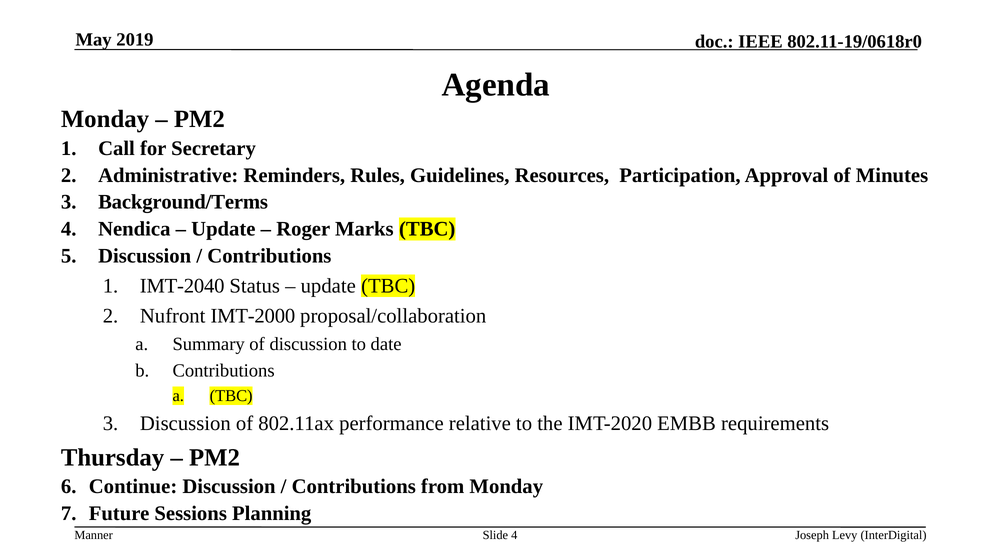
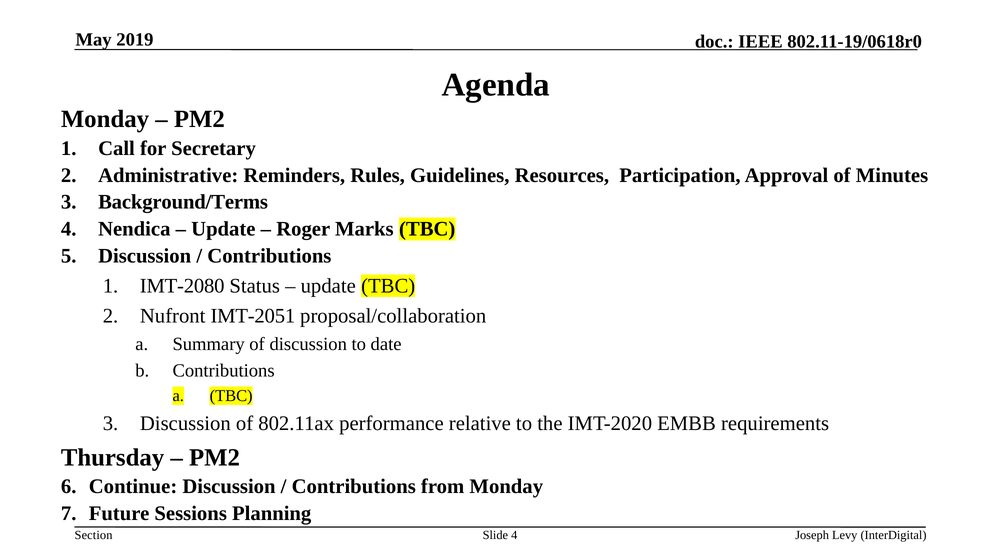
IMT-2040: IMT-2040 -> IMT-2080 (182, 286)
IMT-2000: IMT-2000 -> IMT-2051 (253, 316)
Manner: Manner -> Section (94, 535)
